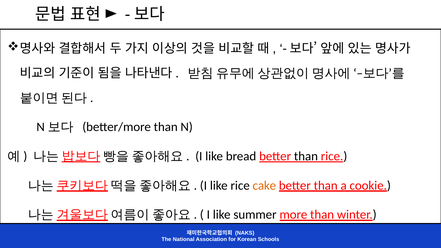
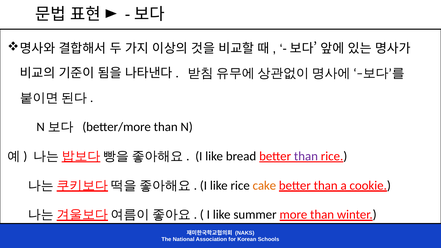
than colour: black -> purple (306, 156)
